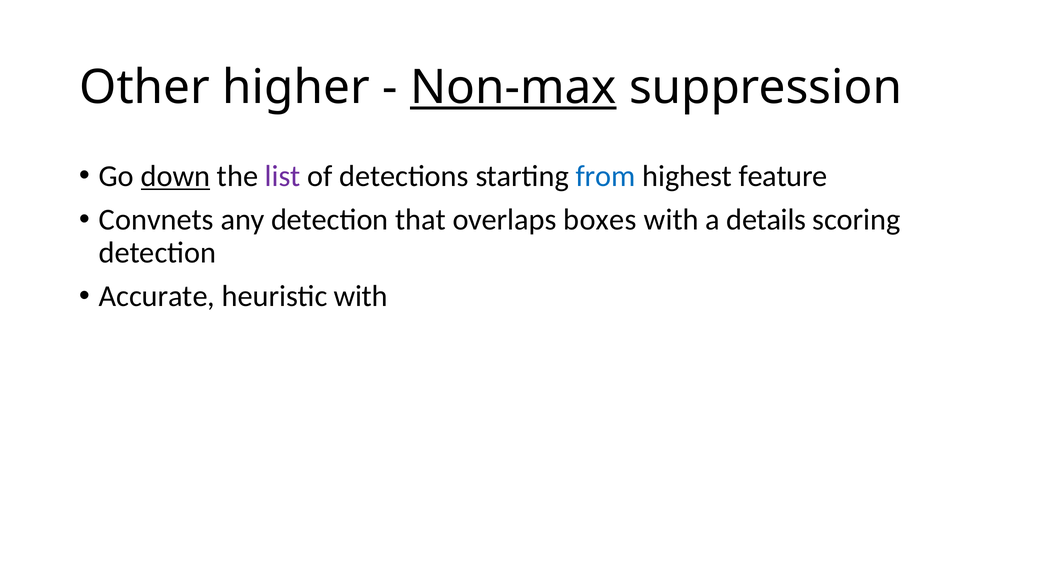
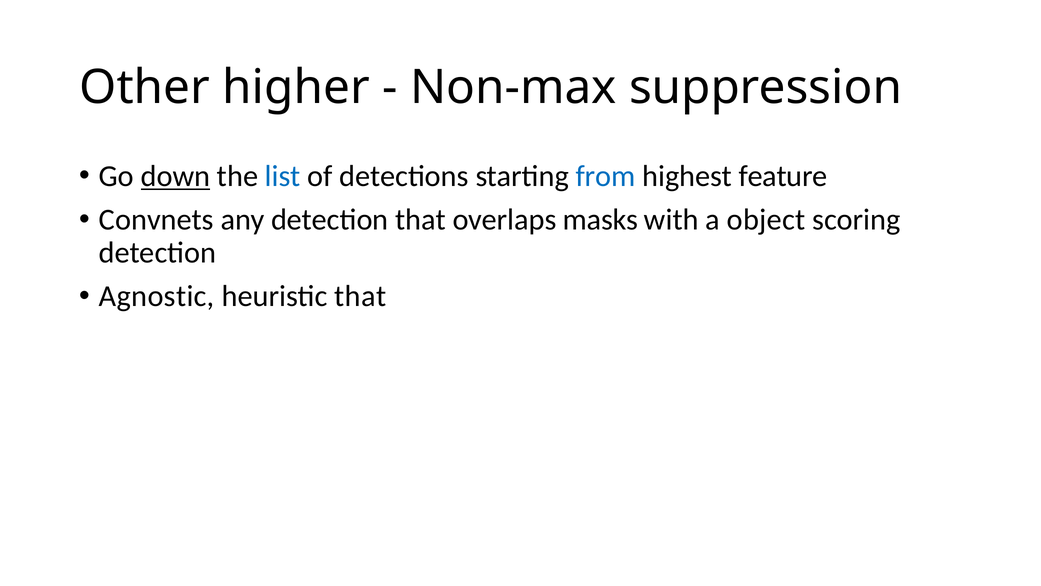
Non-max underline: present -> none (513, 87)
list colour: purple -> blue (283, 176)
boxes: boxes -> masks (600, 220)
details: details -> object (766, 220)
Accurate: Accurate -> Agnostic (157, 296)
heuristic with: with -> that (360, 296)
